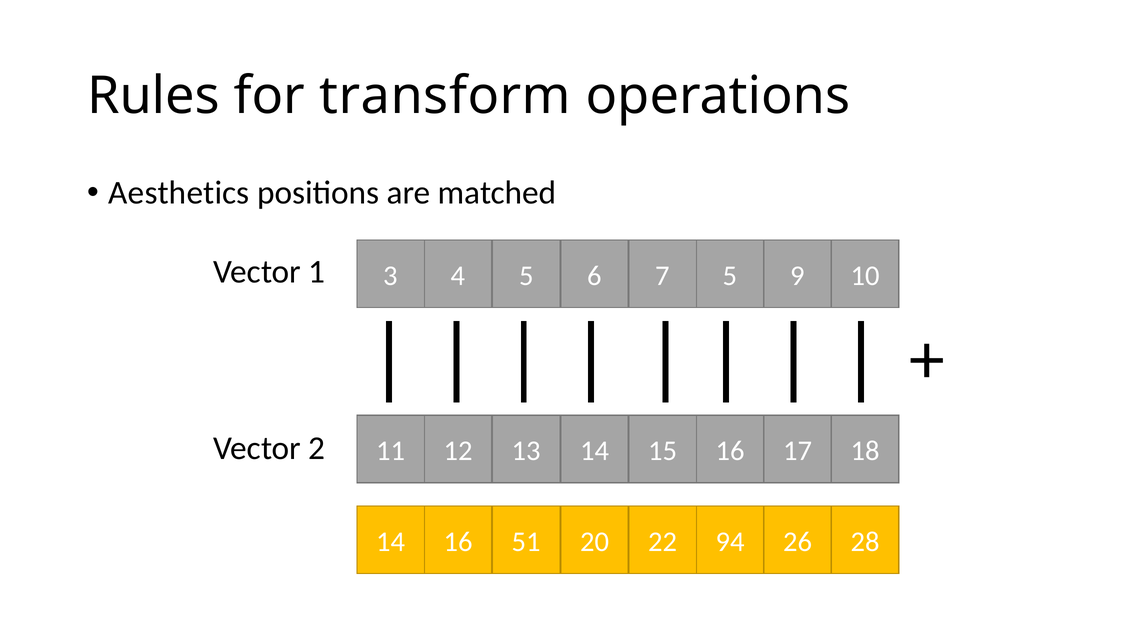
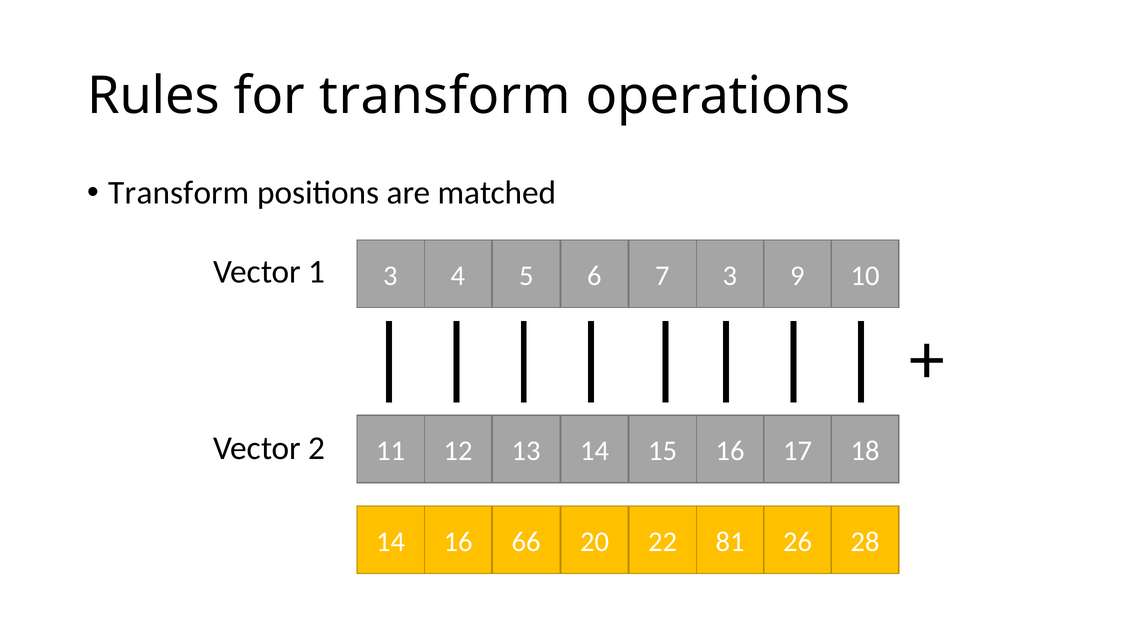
Aesthetics: Aesthetics -> Transform (179, 193)
7 5: 5 -> 3 (730, 276)
51: 51 -> 66 (526, 542)
94: 94 -> 81 (730, 542)
